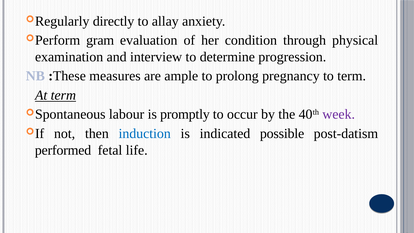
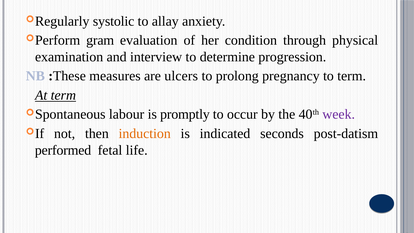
directly: directly -> systolic (114, 21)
ample: ample -> ulcers (181, 76)
induction colour: blue -> orange (145, 134)
possible: possible -> seconds (282, 134)
